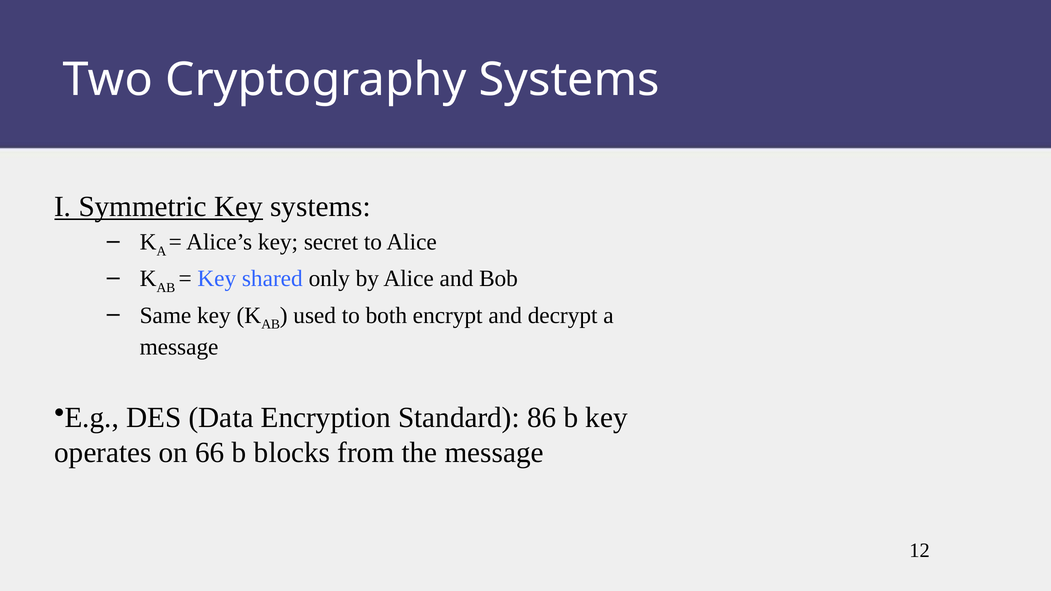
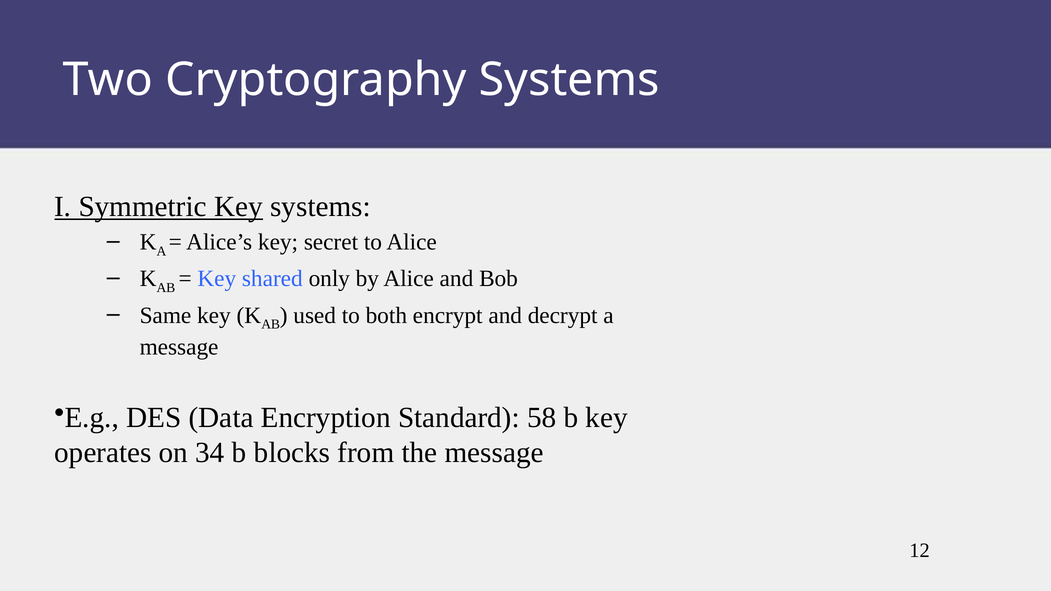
86: 86 -> 58 (542, 418)
66: 66 -> 34 (210, 453)
